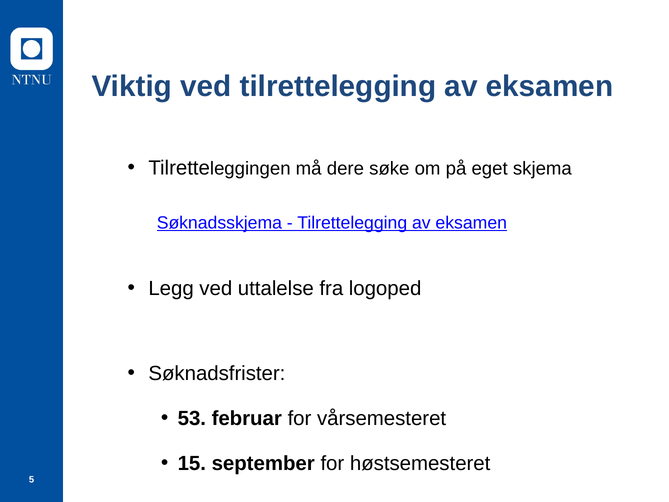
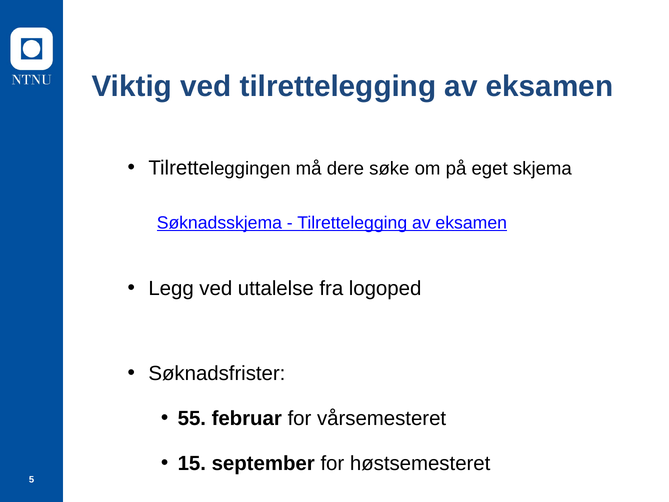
53: 53 -> 55 (192, 418)
